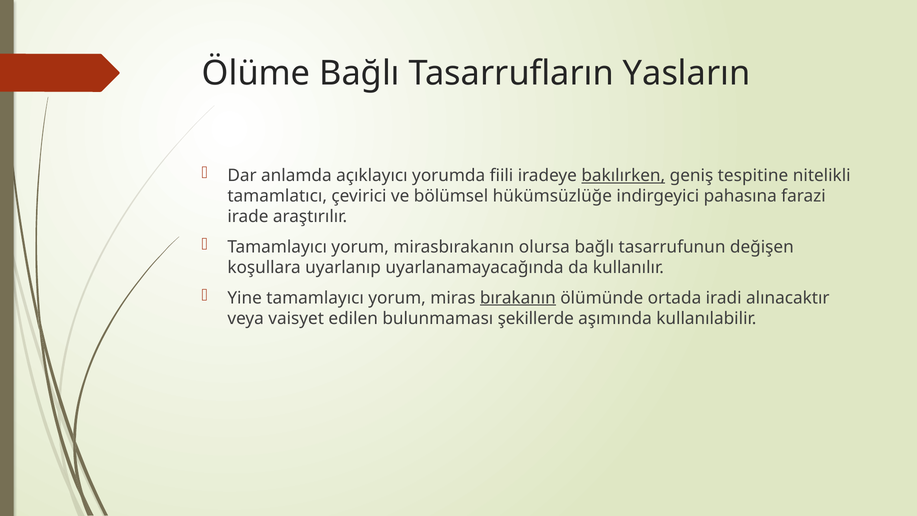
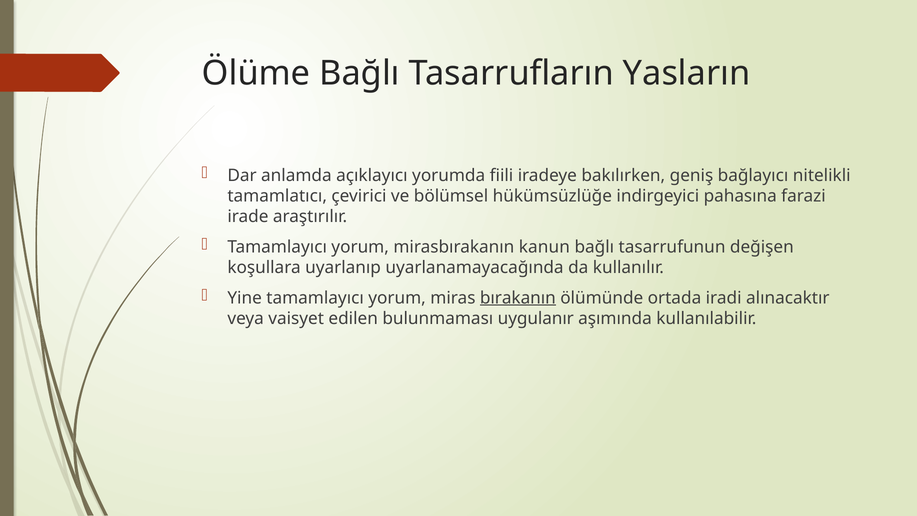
bakılırken underline: present -> none (623, 175)
tespitine: tespitine -> bağlayıcı (753, 175)
olursa: olursa -> kanun (544, 247)
şekillerde: şekillerde -> uygulanır (536, 318)
